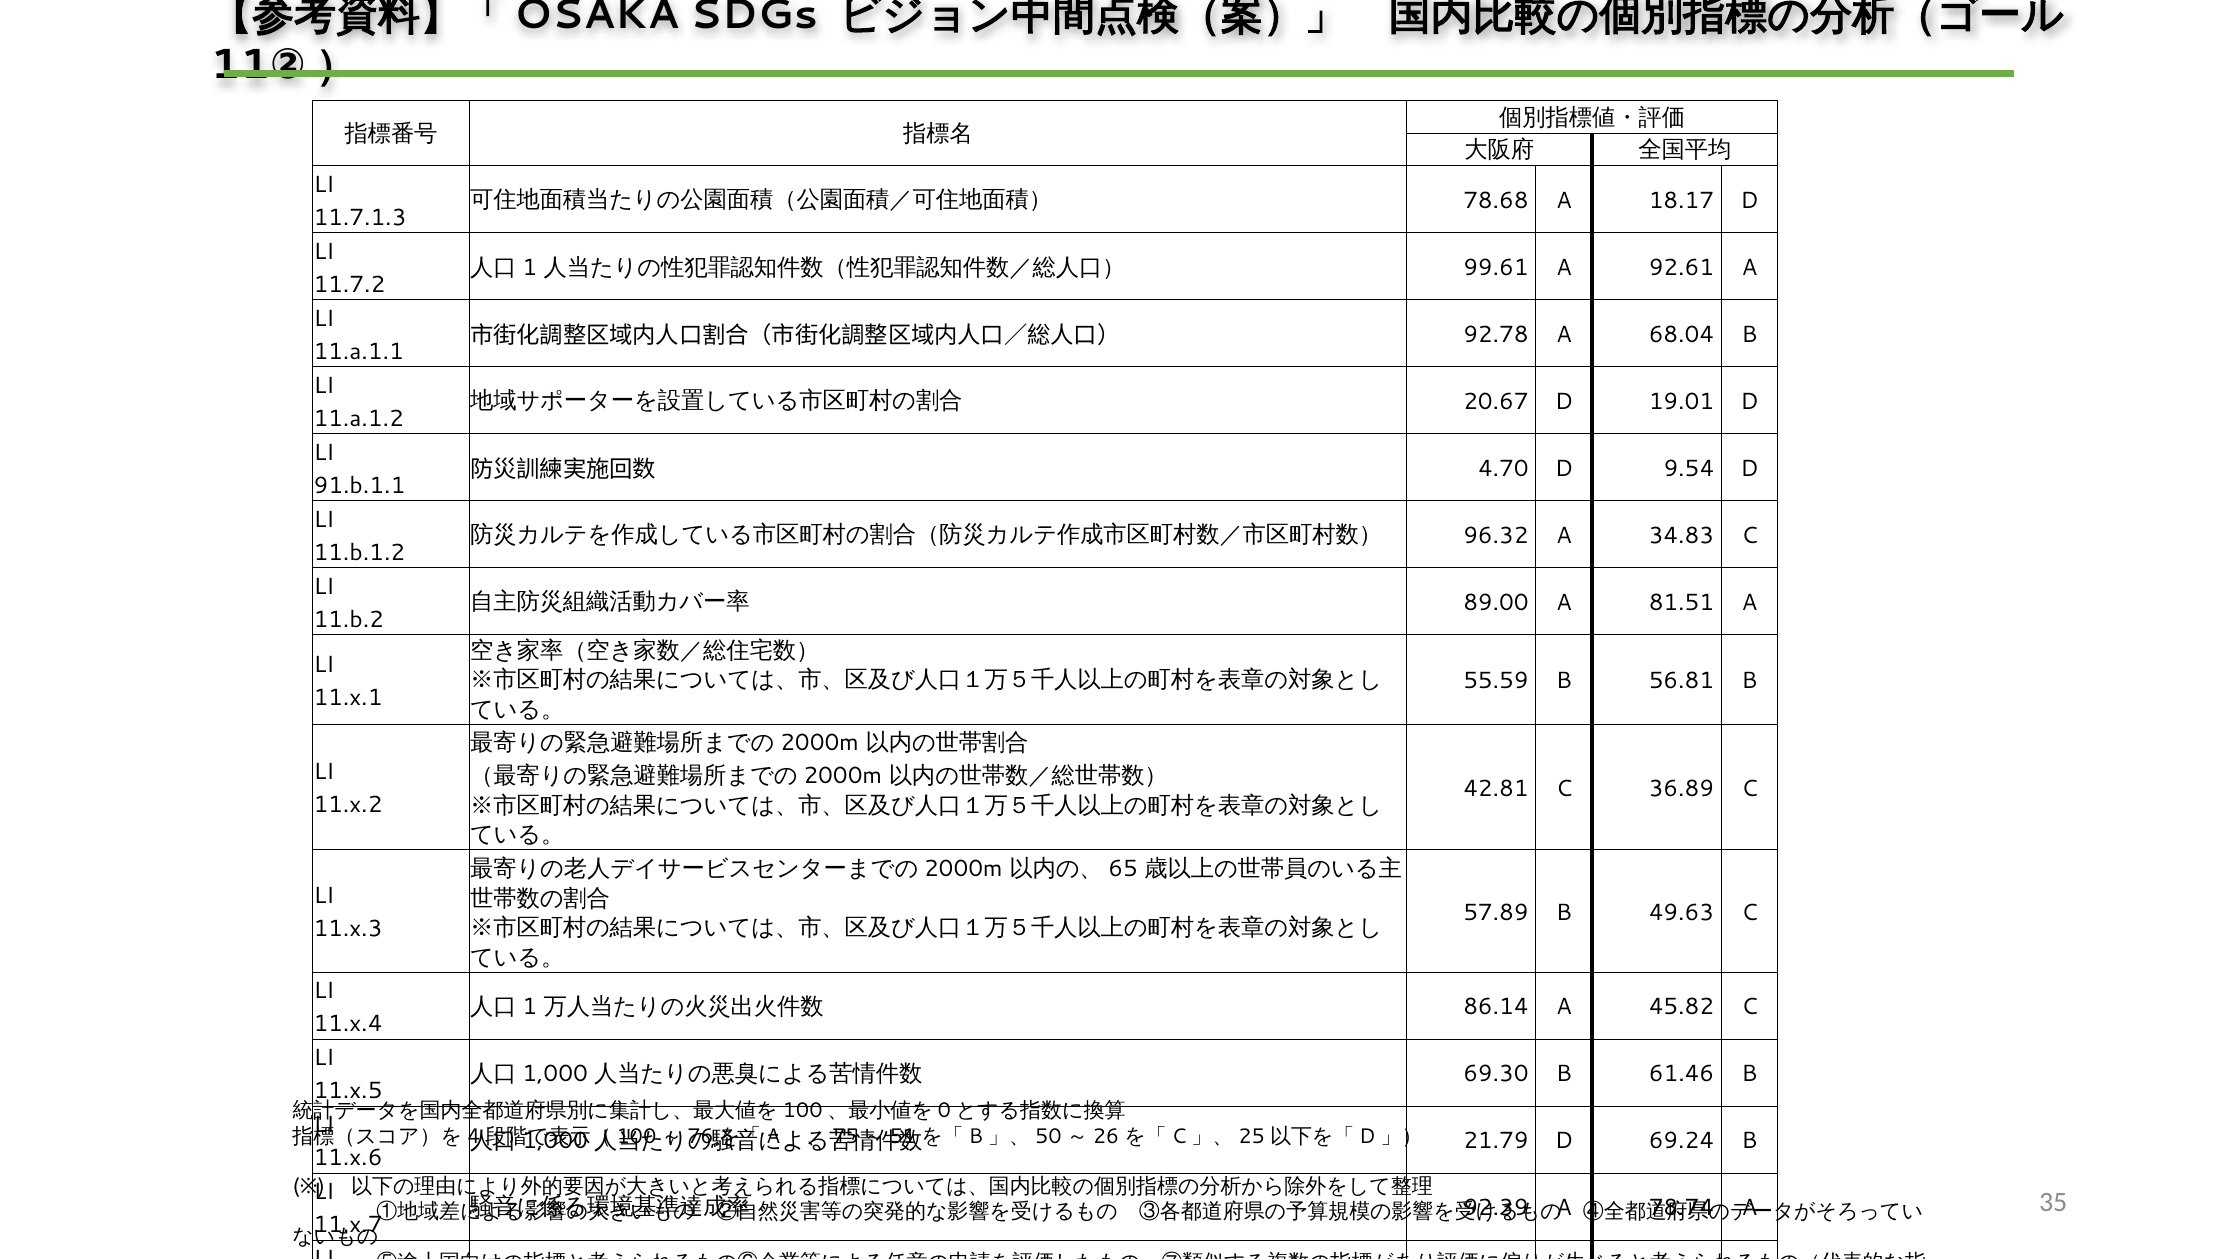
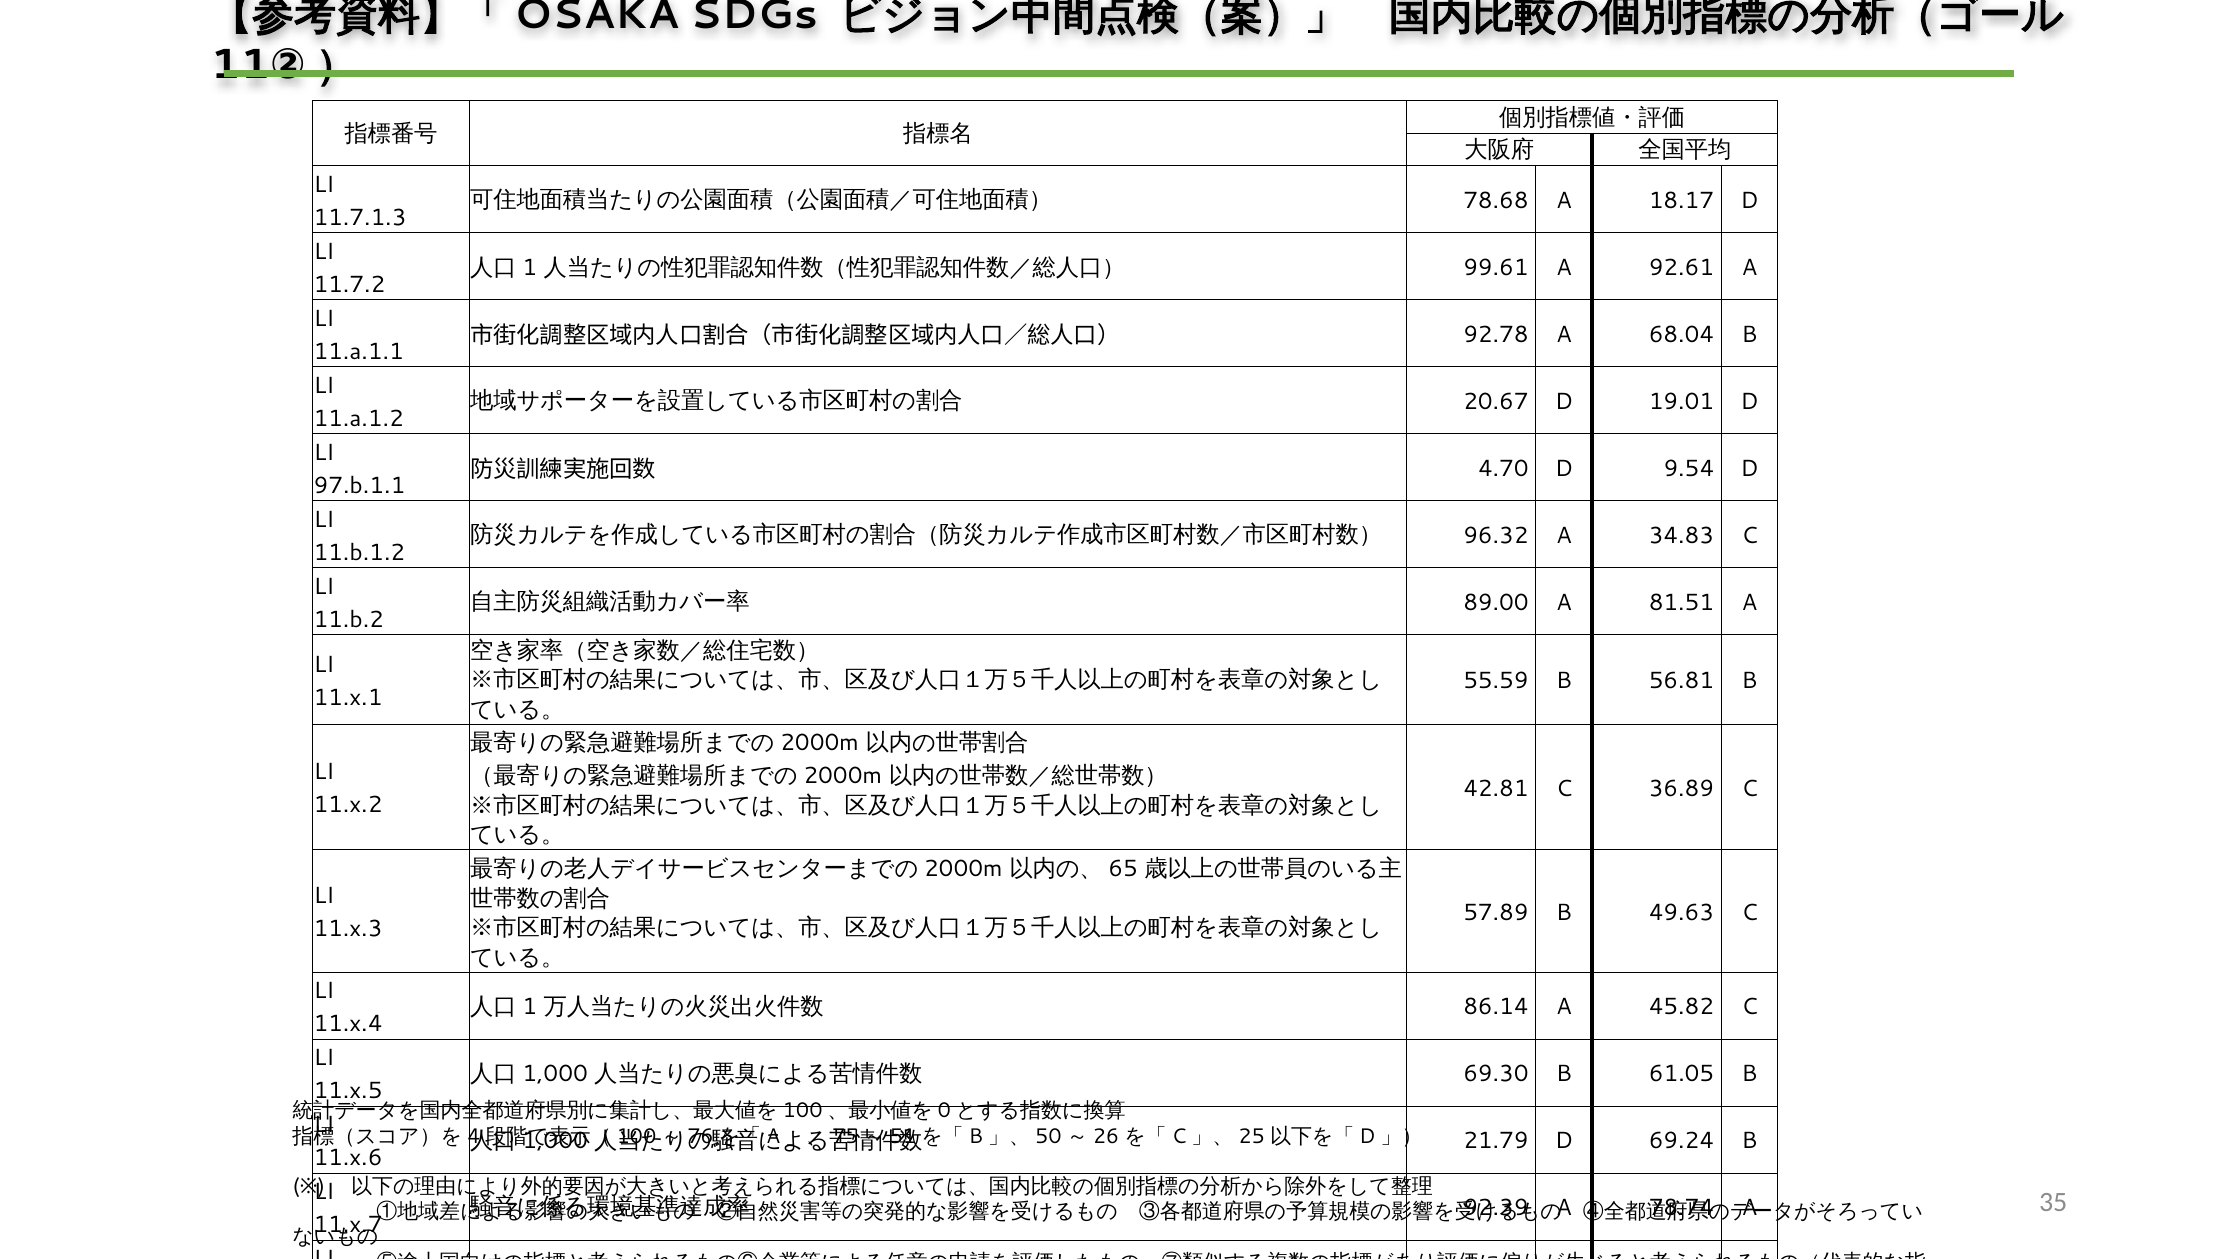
91.b.1.1: 91.b.1.1 -> 97.b.1.1 (359, 485)
61.46: 61.46 -> 61.05 (1682, 1074)
